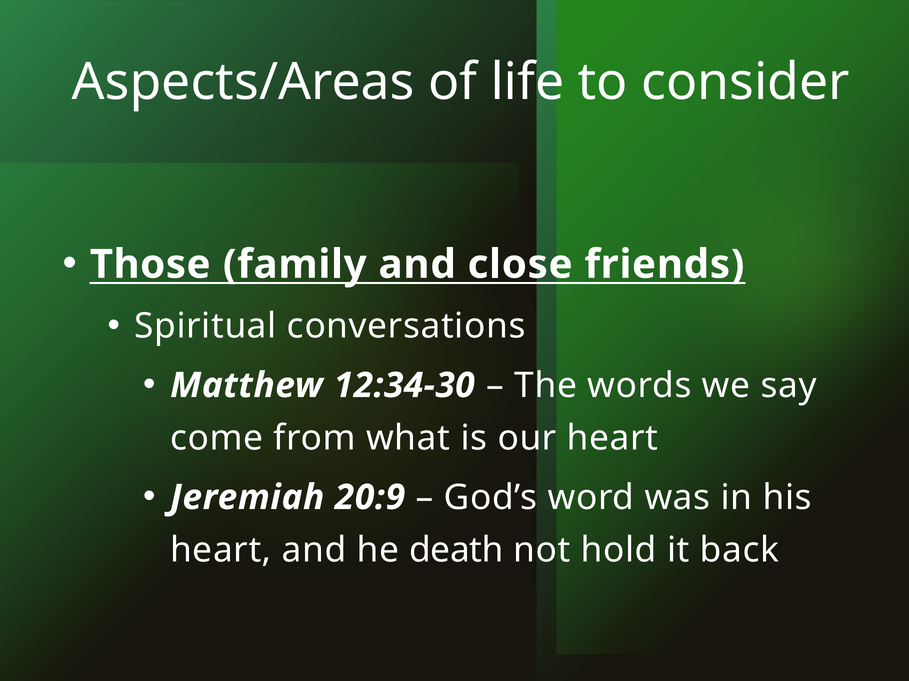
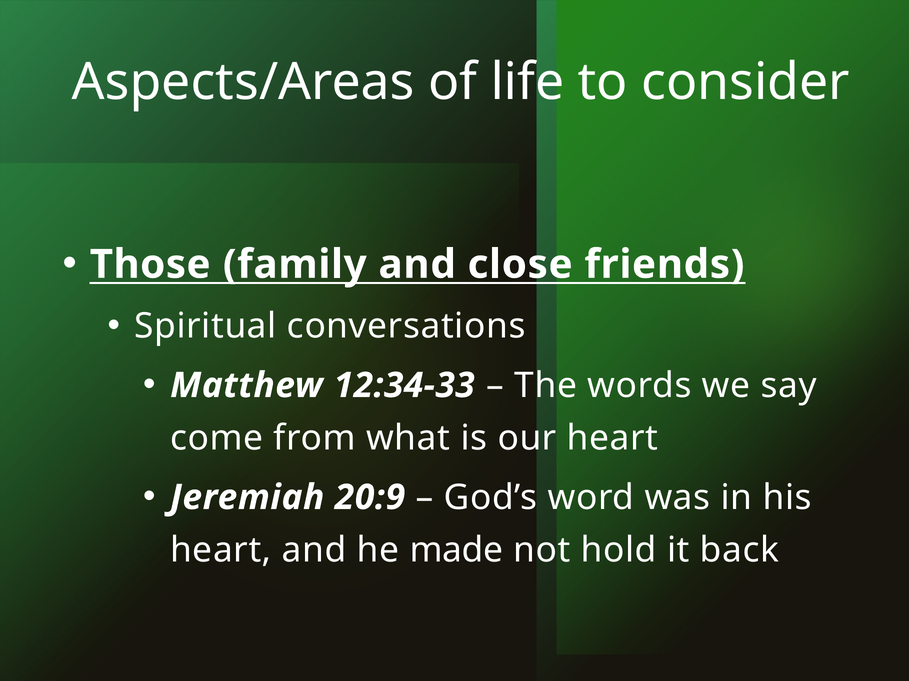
12:34-30: 12:34-30 -> 12:34-33 (404, 386)
death: death -> made (456, 551)
